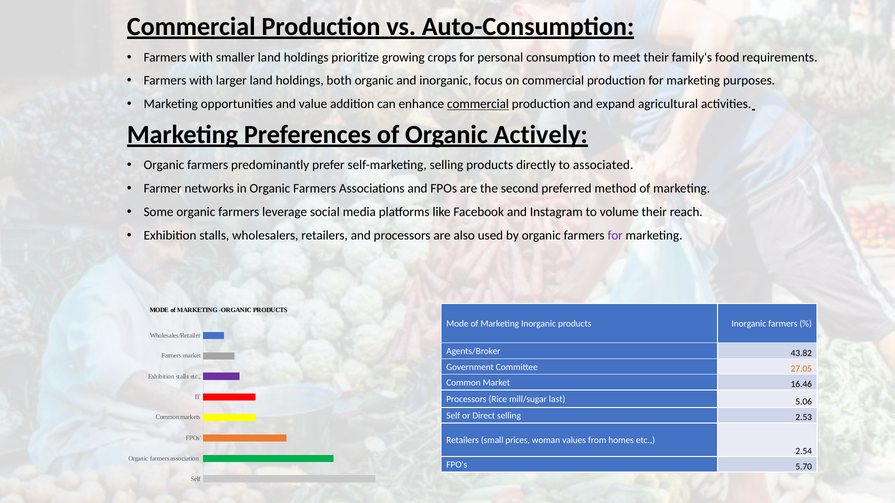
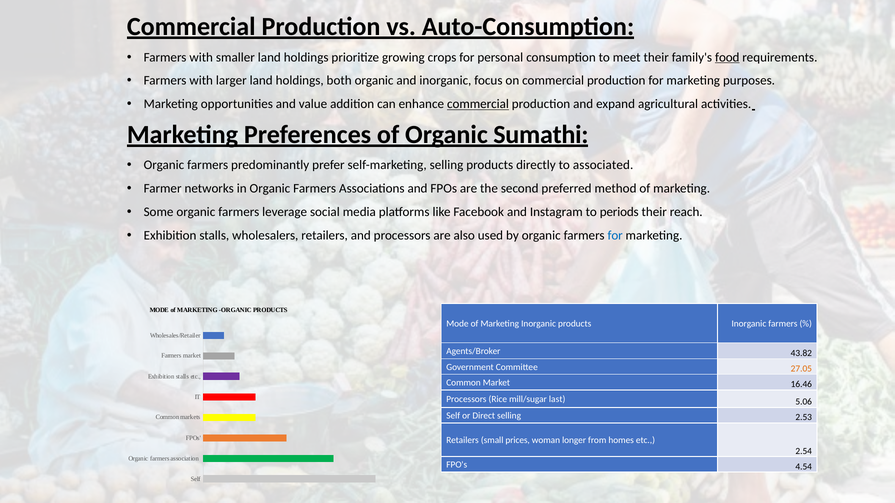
food underline: none -> present (727, 57)
Actively: Actively -> Sumathi (541, 135)
volume: volume -> periods (619, 212)
for colour: purple -> blue (615, 235)
values: values -> longer (574, 441)
5.70: 5.70 -> 4.54 (804, 467)
